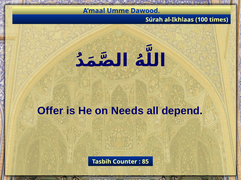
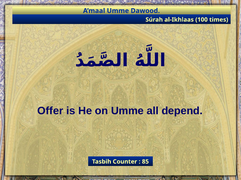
on Needs: Needs -> Umme (127, 111)
